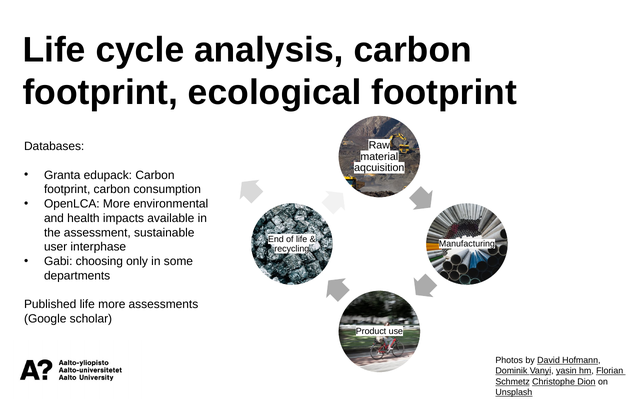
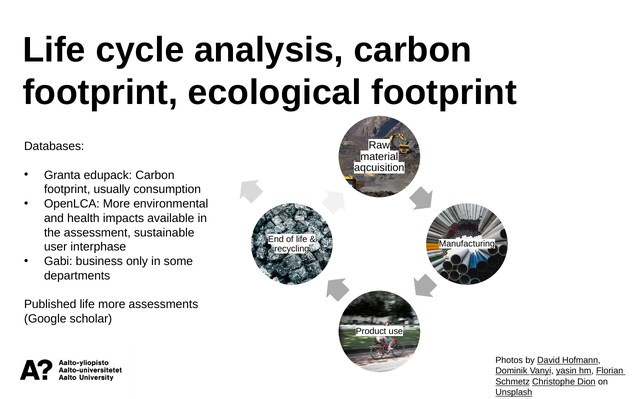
footprint carbon: carbon -> usually (112, 190)
choosing: choosing -> business (99, 262)
